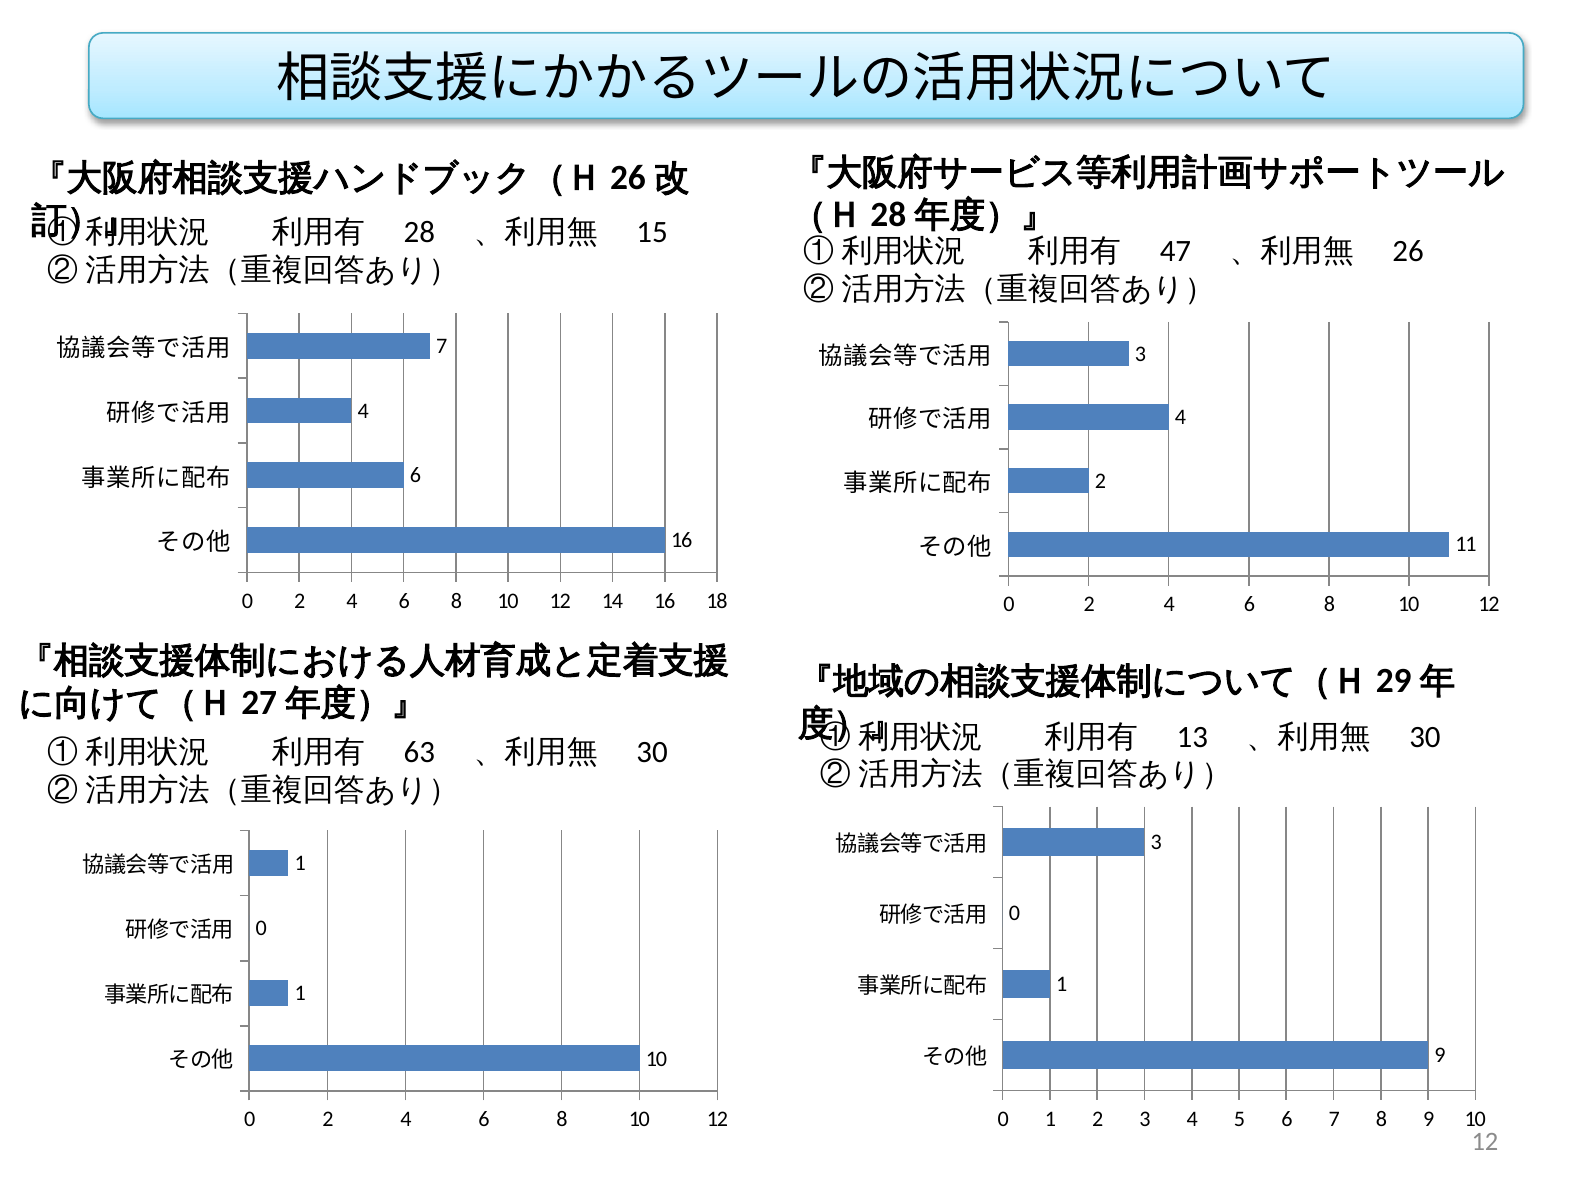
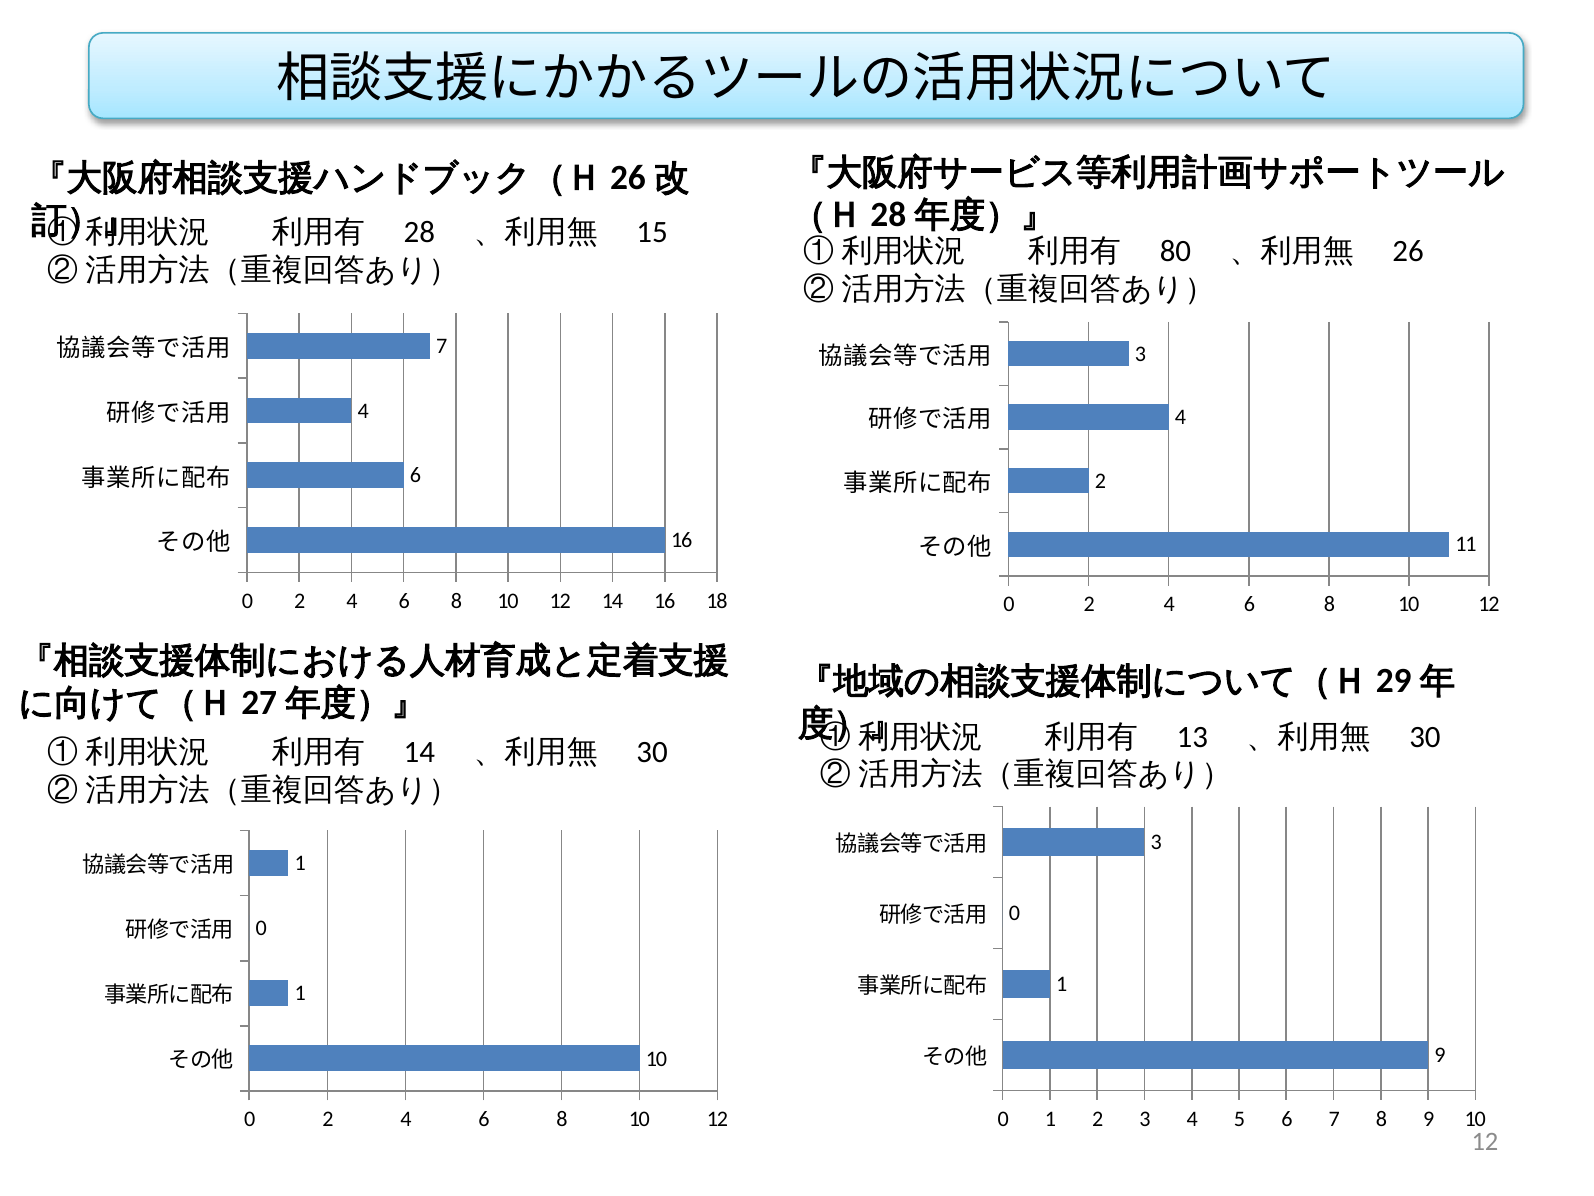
47: 47 -> 80 (1175, 252)
63: 63 -> 14 (419, 752)
